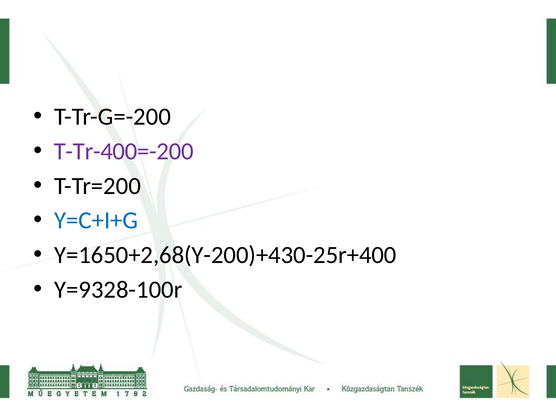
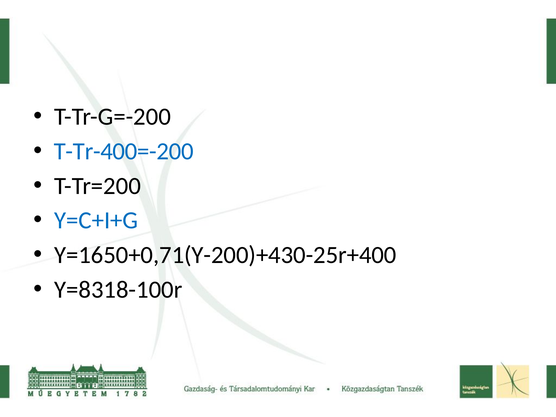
T-Tr-400=-200 colour: purple -> blue (124, 151)
Y=1650+2,68(Y-200)+430-25r+400: Y=1650+2,68(Y-200)+430-25r+400 -> Y=1650+0,71(Y-200)+430-25r+400 (225, 255)
Y=9328-100r: Y=9328-100r -> Y=8318-100r (118, 290)
